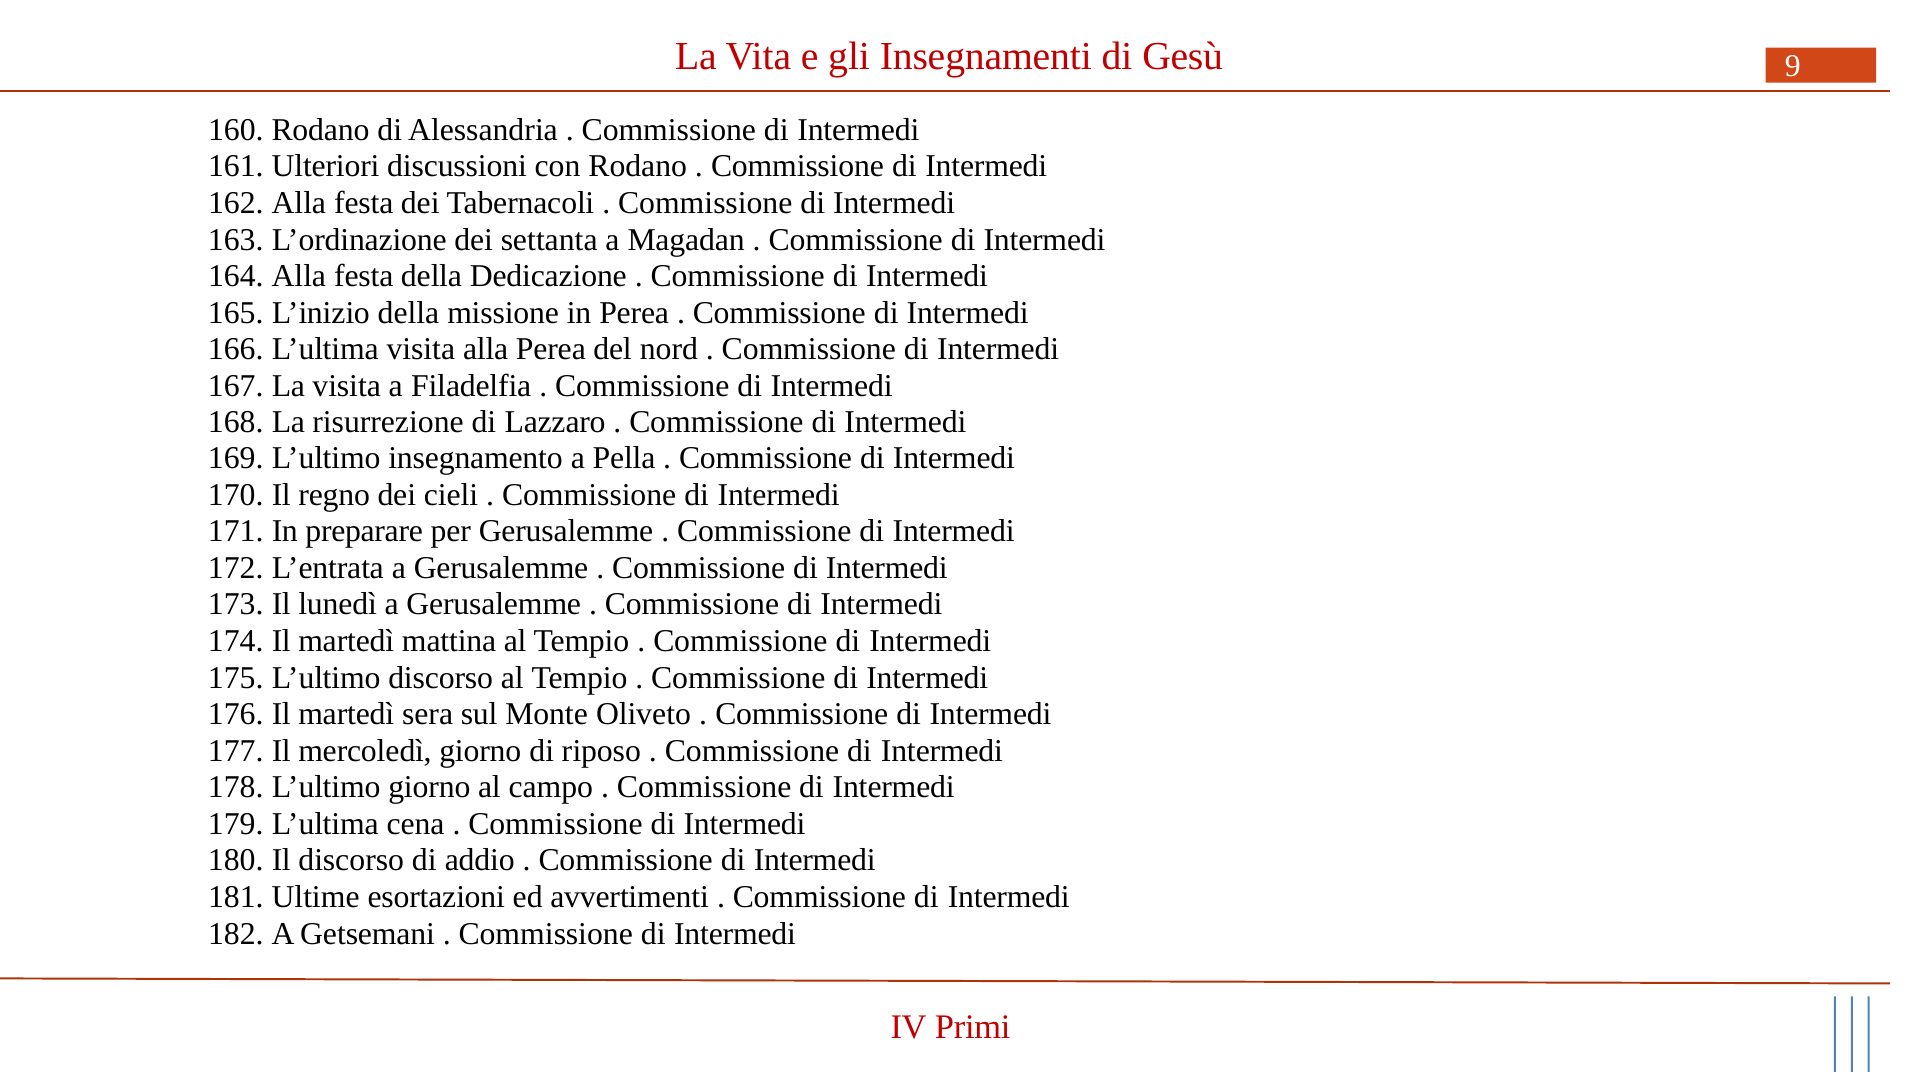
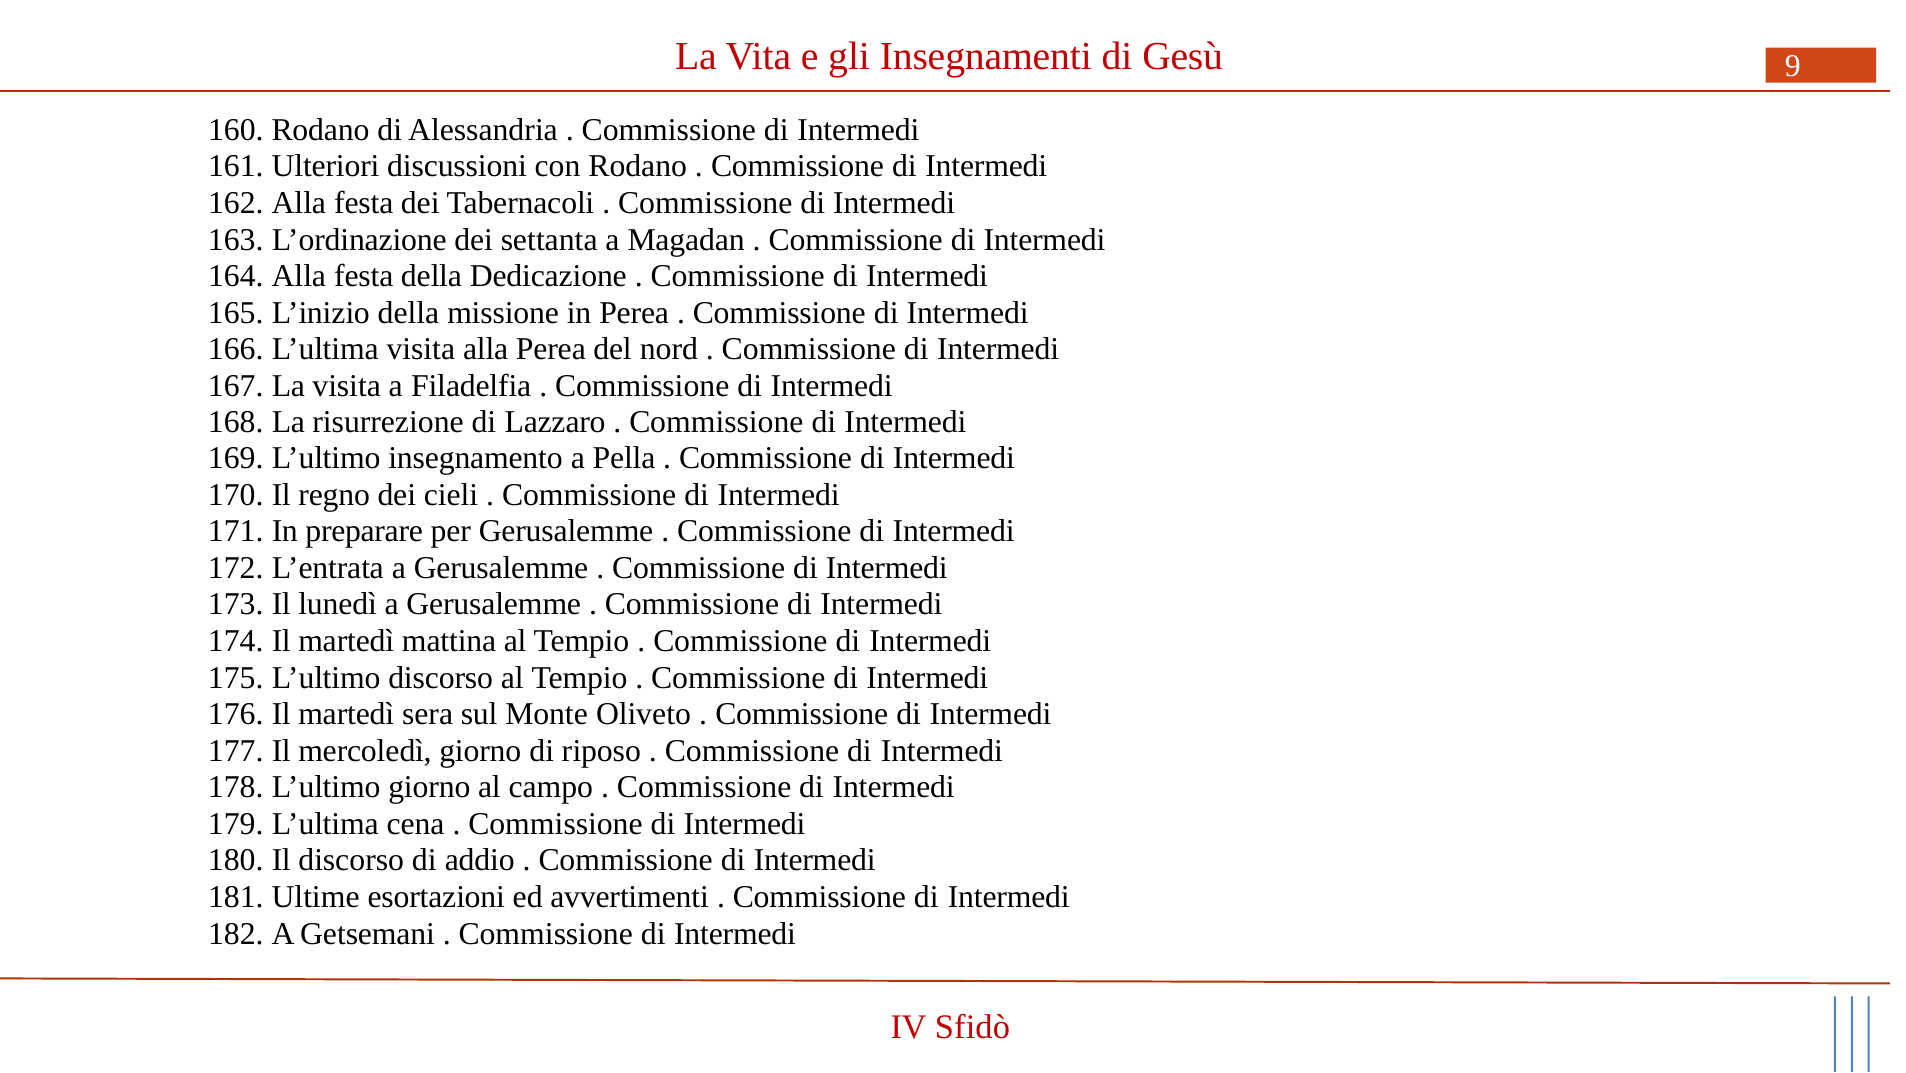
Primi: Primi -> Sfidò (972, 1028)
